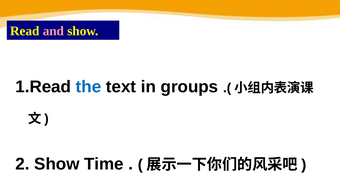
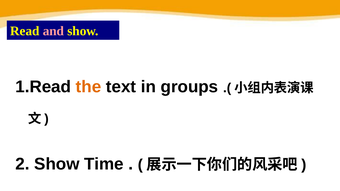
the colour: blue -> orange (88, 87)
